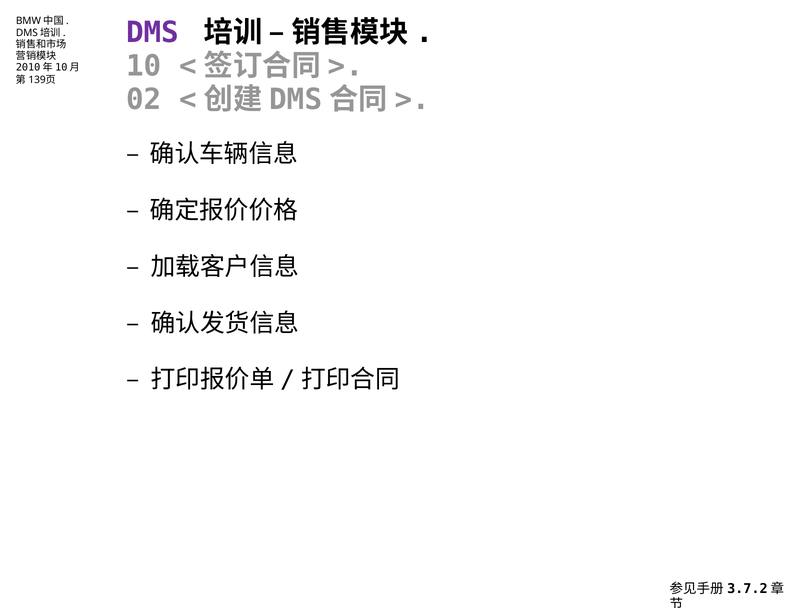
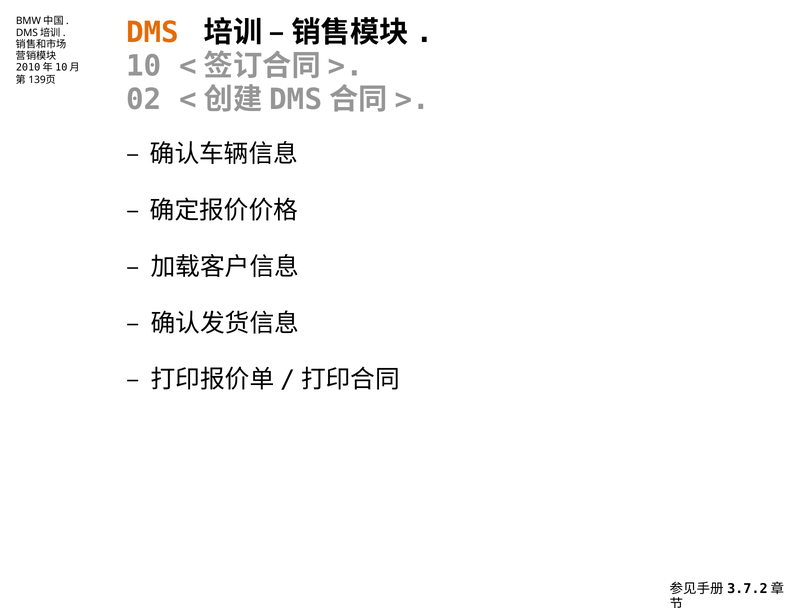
DMS colour: purple -> orange (153, 33)
